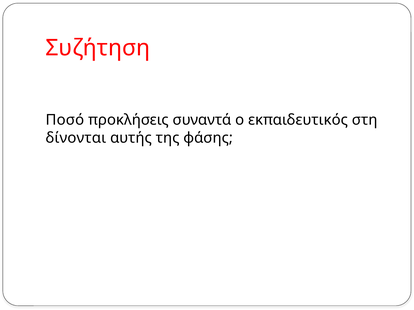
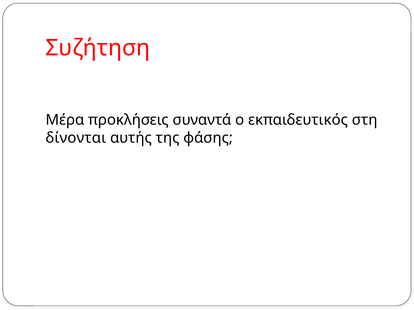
Ποσό: Ποσό -> Μέρα (65, 120)
